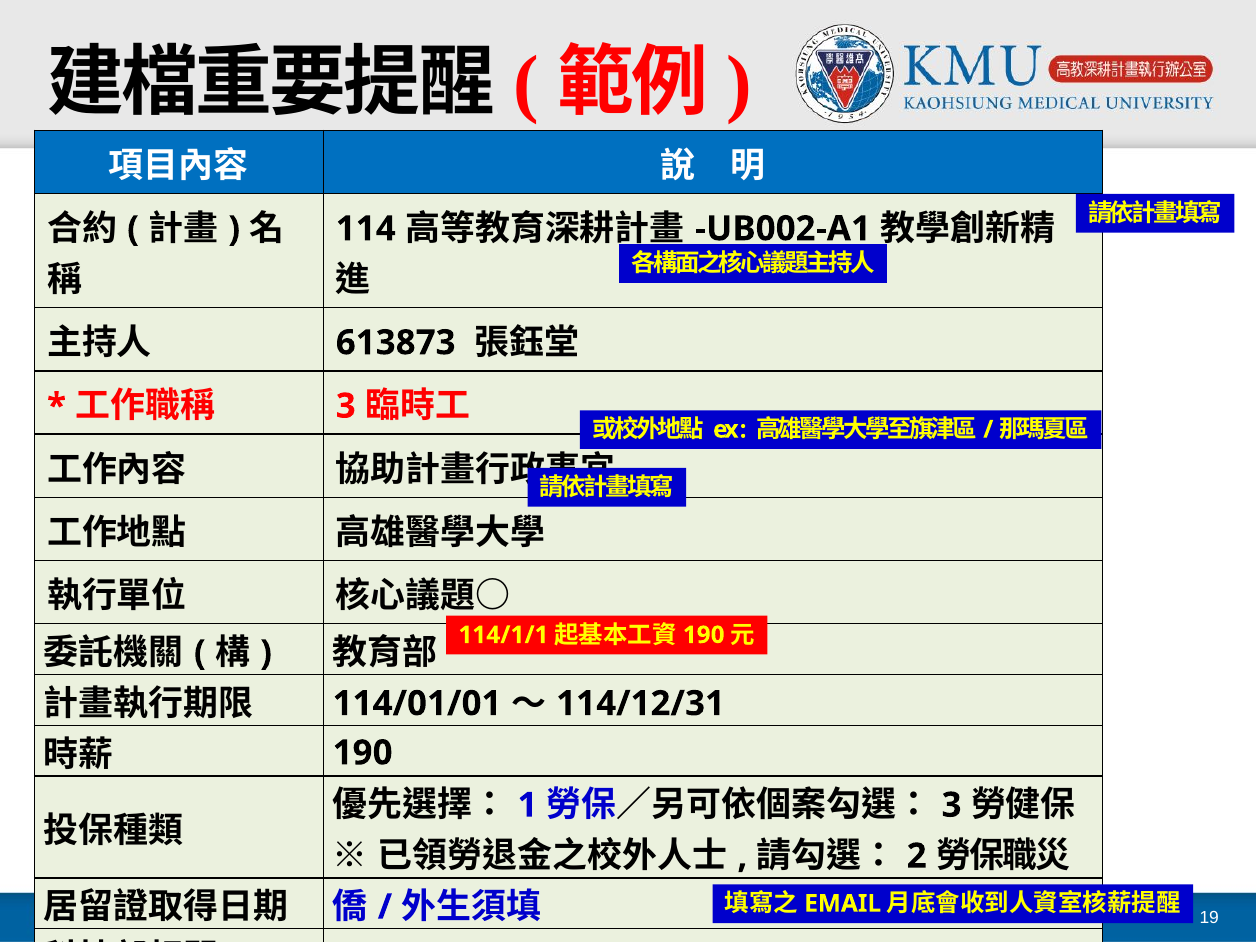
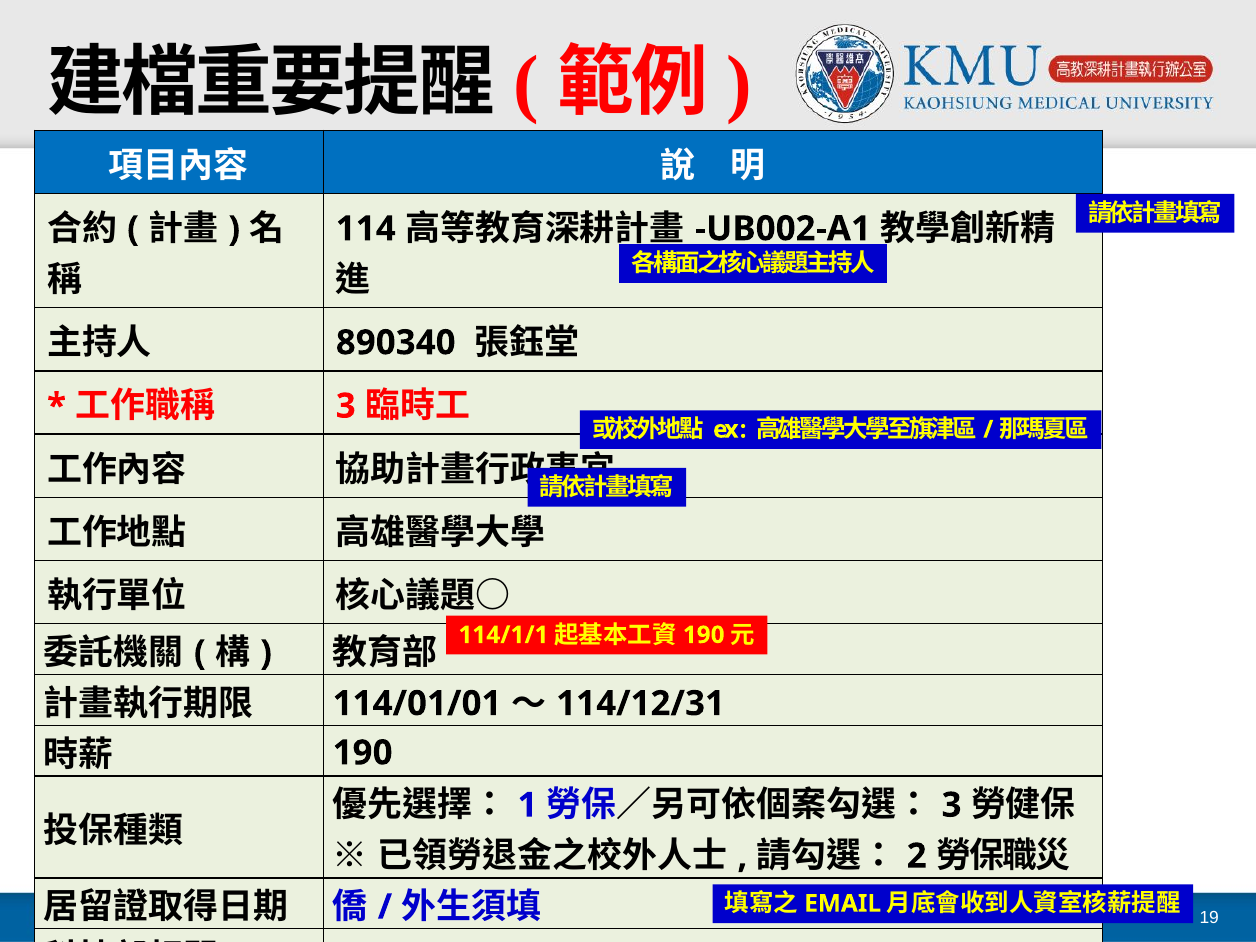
613873: 613873 -> 890340 (396, 343)
